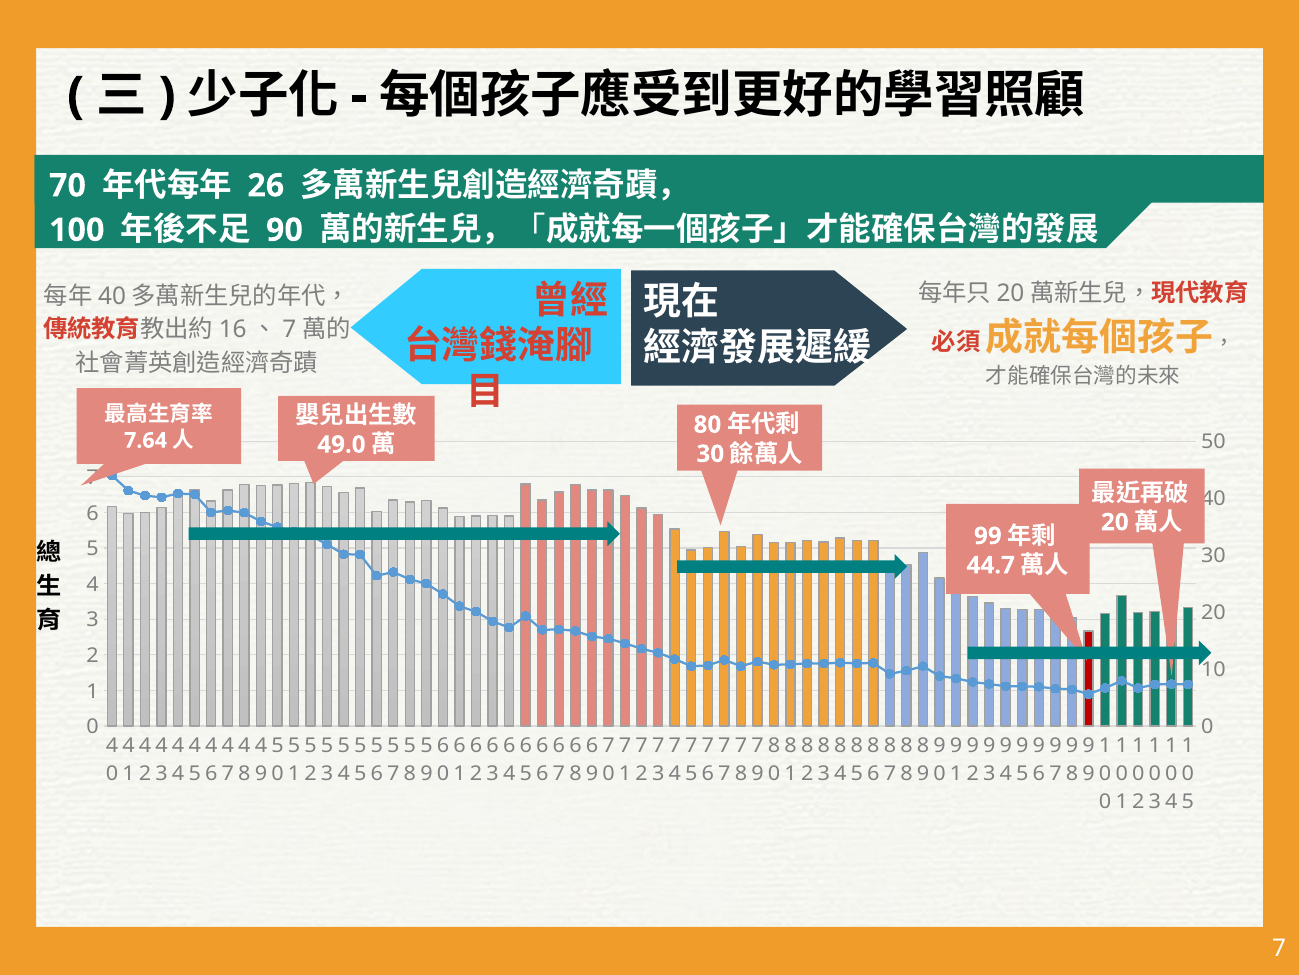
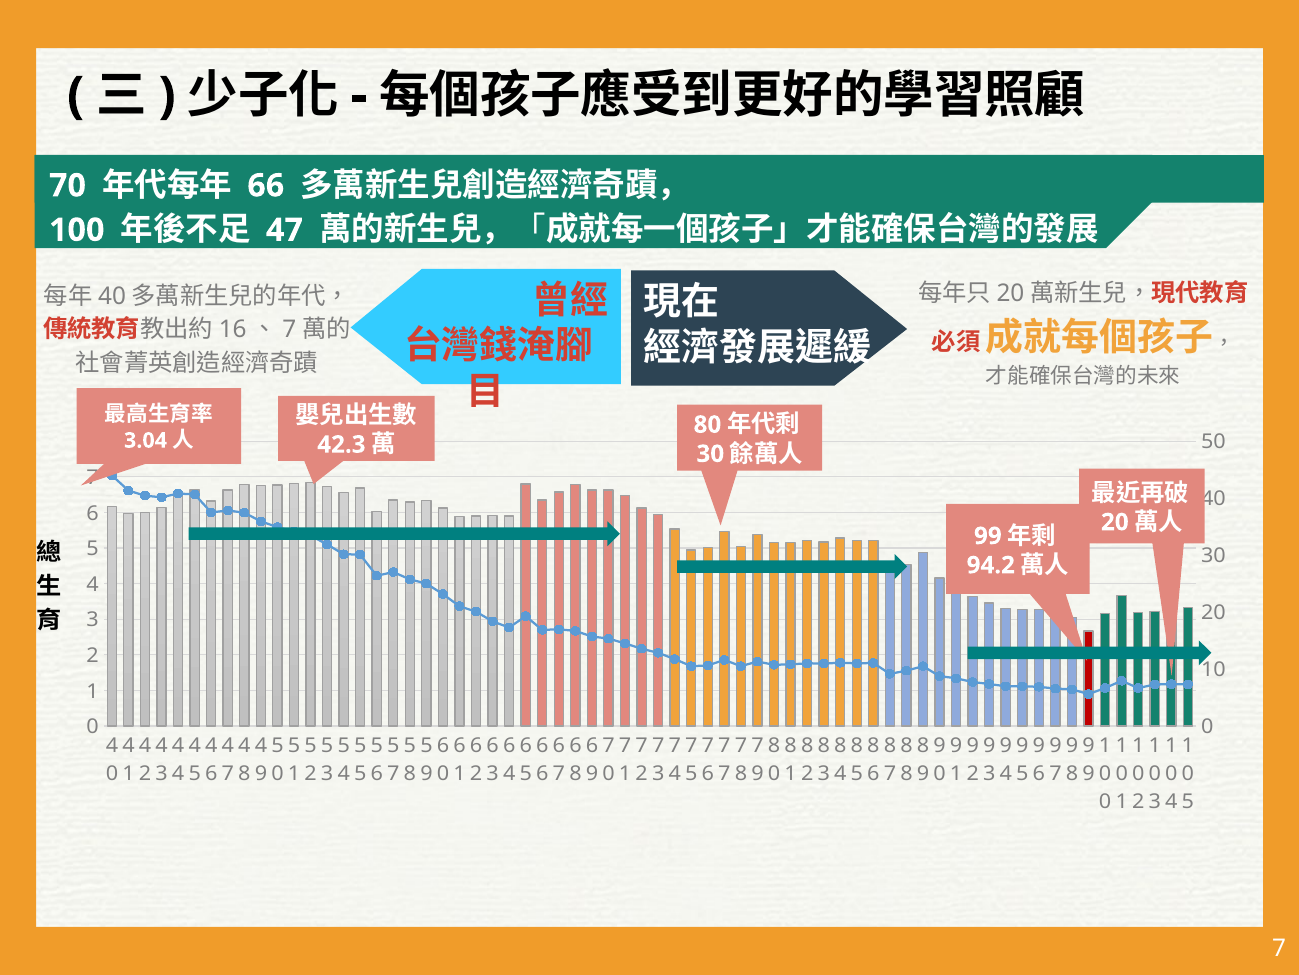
26: 26 -> 66 (266, 186)
90: 90 -> 47 (284, 230)
7.64: 7.64 -> 3.04 (146, 440)
49.0: 49.0 -> 42.3 (341, 444)
44.7: 44.7 -> 94.2 (991, 565)
